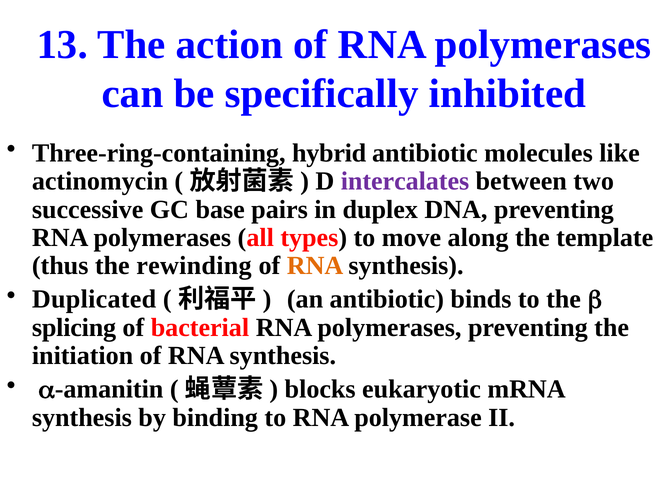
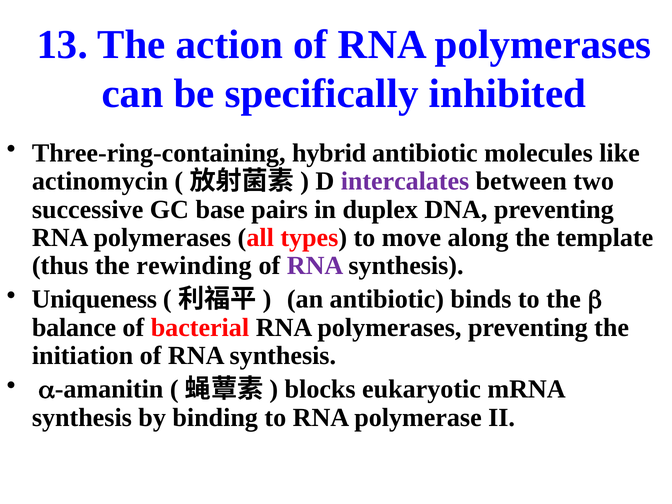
RNA colour: orange -> purple (315, 266)
Duplicated: Duplicated -> Uniqueness (94, 299)
splicing: splicing -> balance (74, 328)
